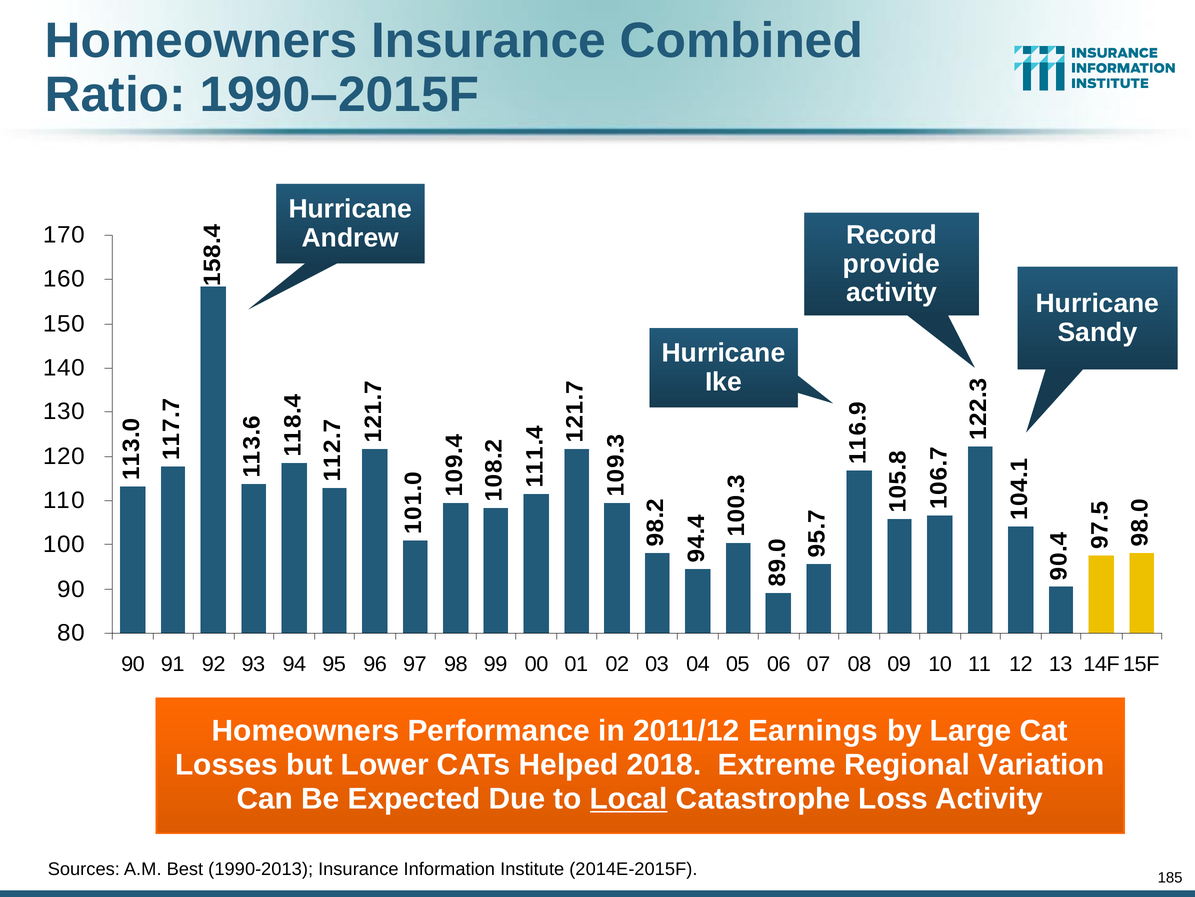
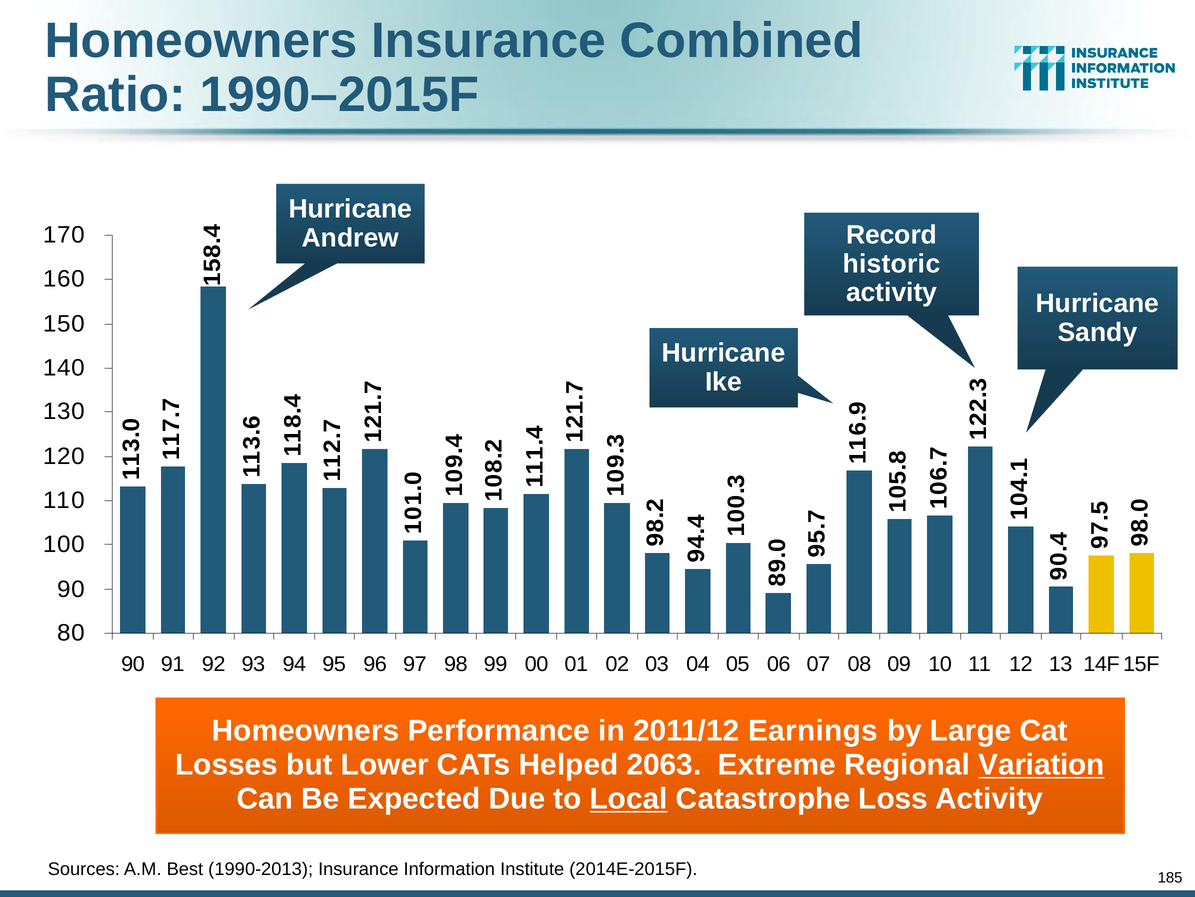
provide: provide -> historic (892, 264)
2018: 2018 -> 2063 (664, 764)
Variation underline: none -> present (1042, 764)
